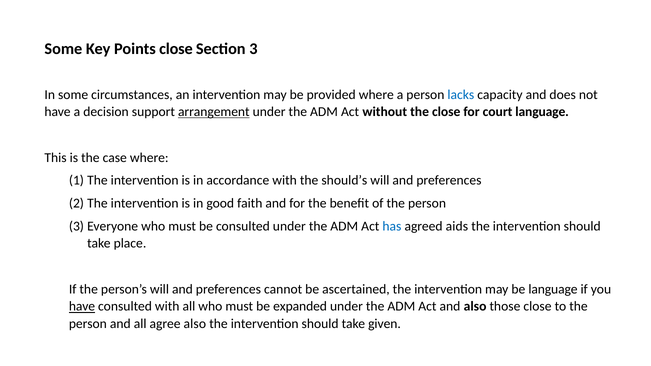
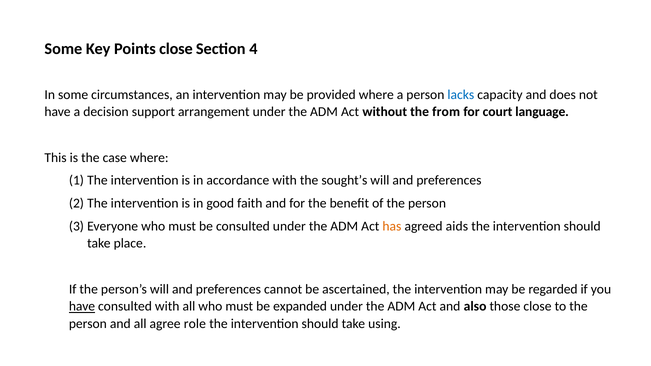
3: 3 -> 4 (253, 49)
arrangement underline: present -> none (214, 112)
the close: close -> from (446, 112)
should’s: should’s -> sought’s (344, 180)
has colour: blue -> orange (392, 226)
be language: language -> regarded (553, 289)
agree also: also -> role (195, 324)
given: given -> using (384, 324)
